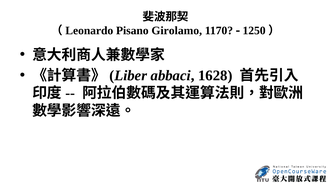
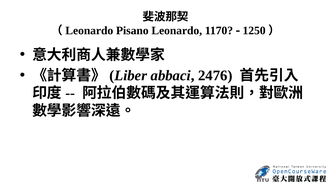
Girolamo: Girolamo -> Leonardo (177, 31)
1628: 1628 -> 2476 (215, 76)
